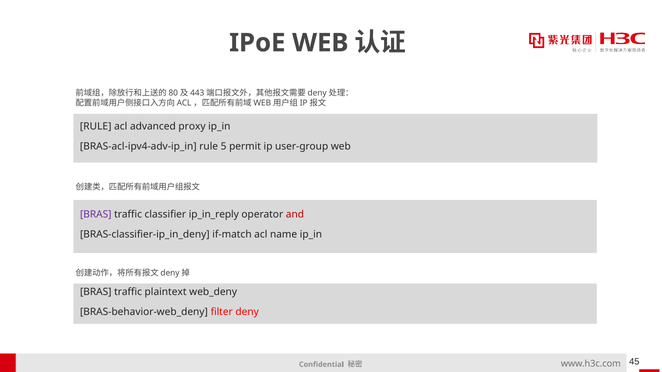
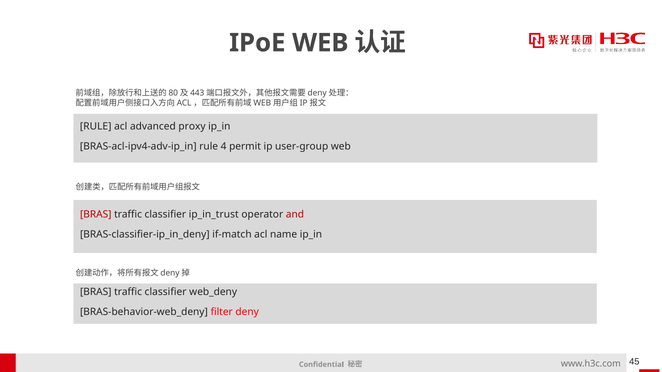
5: 5 -> 4 (224, 146)
BRAS colour: purple -> red (96, 215)
ip_in_reply: ip_in_reply -> ip_in_trust (214, 215)
plaintext: plaintext -> classifier (166, 292)
